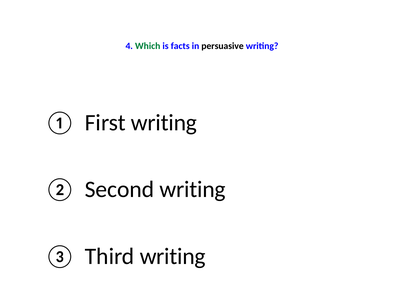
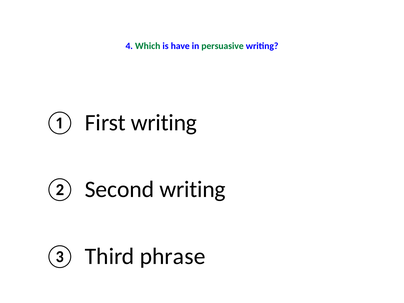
facts: facts -> have (180, 46)
persuasive colour: black -> green (223, 46)
Third writing: writing -> phrase (173, 256)
